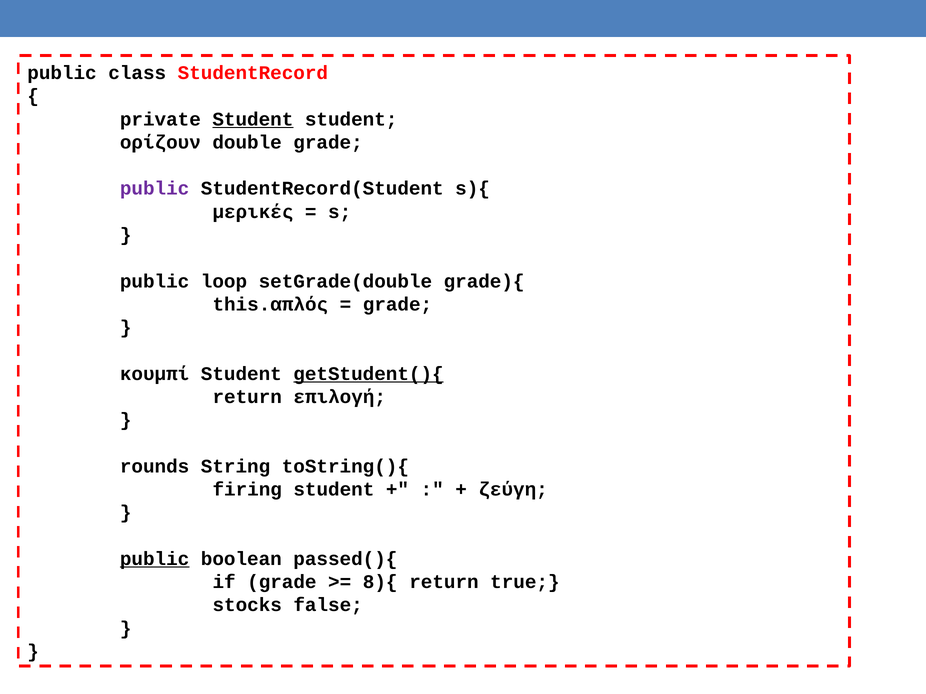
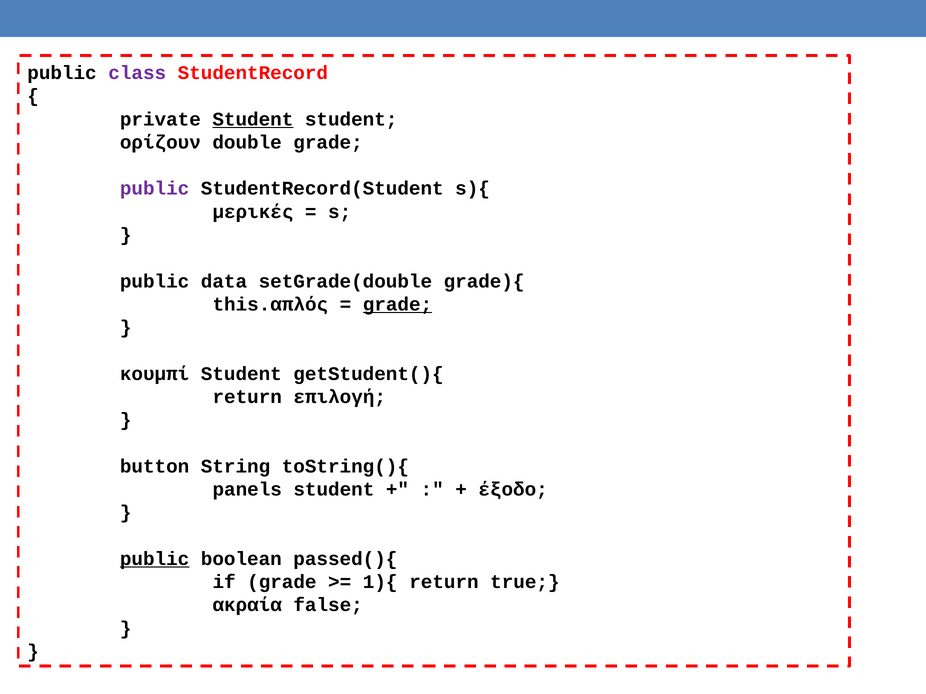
class colour: black -> purple (137, 73)
loop: loop -> data (224, 281)
grade underline: none -> present (398, 305)
getStudent(){ underline: present -> none (368, 374)
rounds: rounds -> button (155, 467)
firing: firing -> panels (247, 490)
ζεύγη: ζεύγη -> έξοδο (513, 490)
8){: 8){ -> 1){ (380, 582)
stocks: stocks -> ακραία (247, 605)
